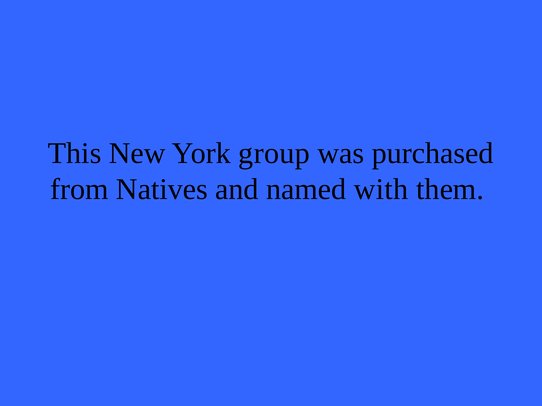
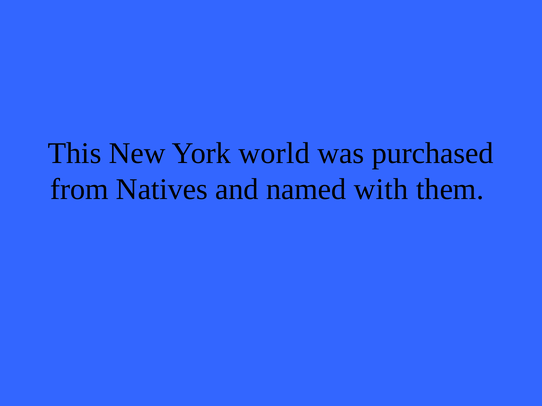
group: group -> world (274, 153)
